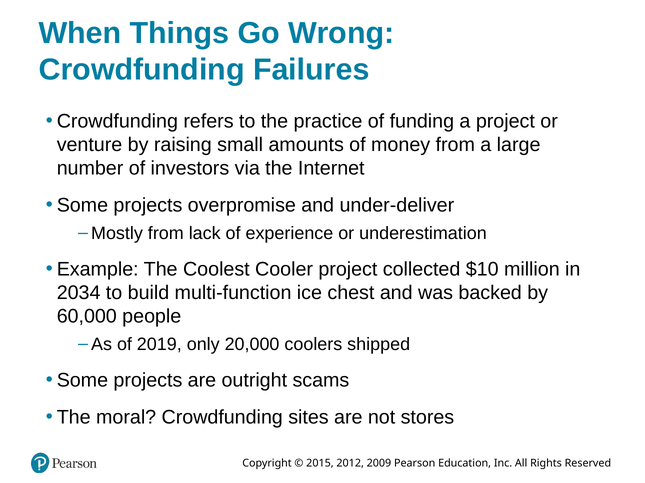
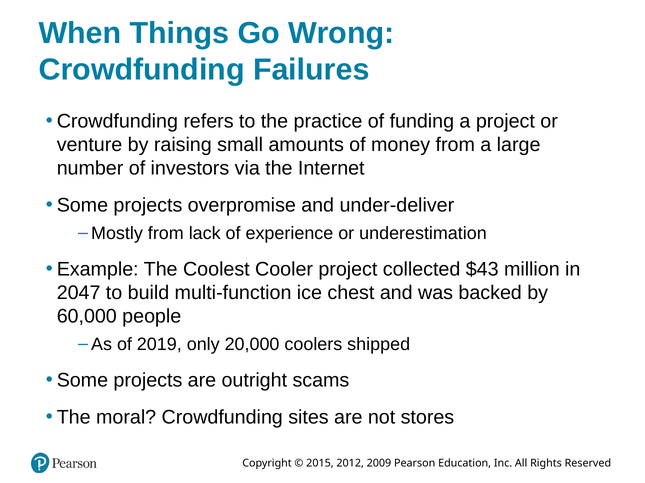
$10: $10 -> $43 (482, 270)
2034: 2034 -> 2047 (79, 293)
